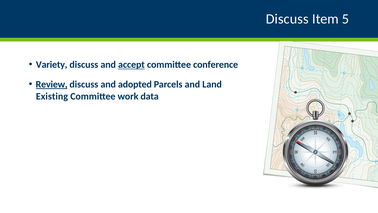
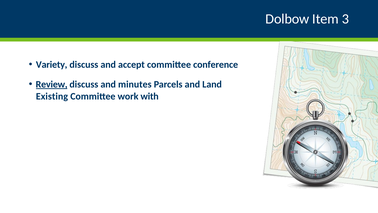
Discuss: Discuss -> Dolbow (287, 19)
5: 5 -> 3 (346, 19)
accept underline: present -> none (131, 65)
adopted: adopted -> minutes (135, 84)
data: data -> with (150, 96)
